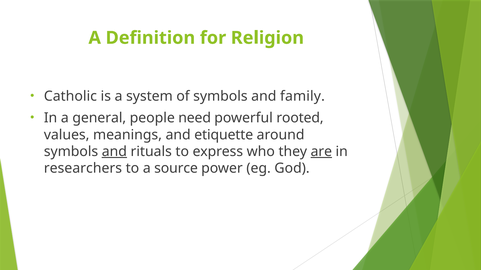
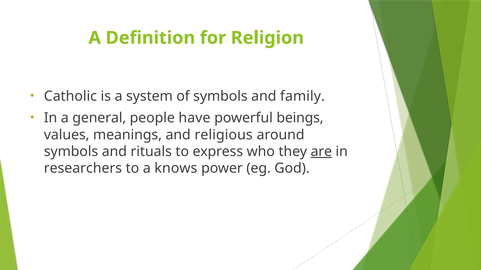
need: need -> have (194, 118)
rooted: rooted -> beings (300, 118)
etiquette: etiquette -> religious (224, 135)
and underline: present -> none (114, 152)
source: source -> knows (176, 169)
